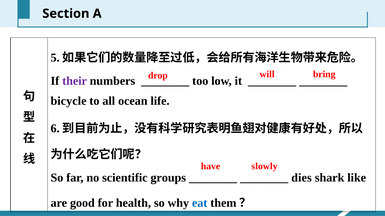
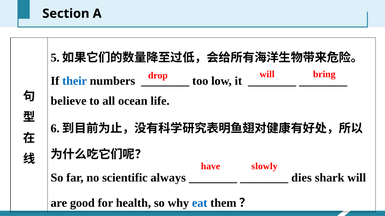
their colour: purple -> blue (75, 81)
bicycle: bicycle -> believe (69, 101)
groups: groups -> always (168, 178)
shark like: like -> will (357, 178)
